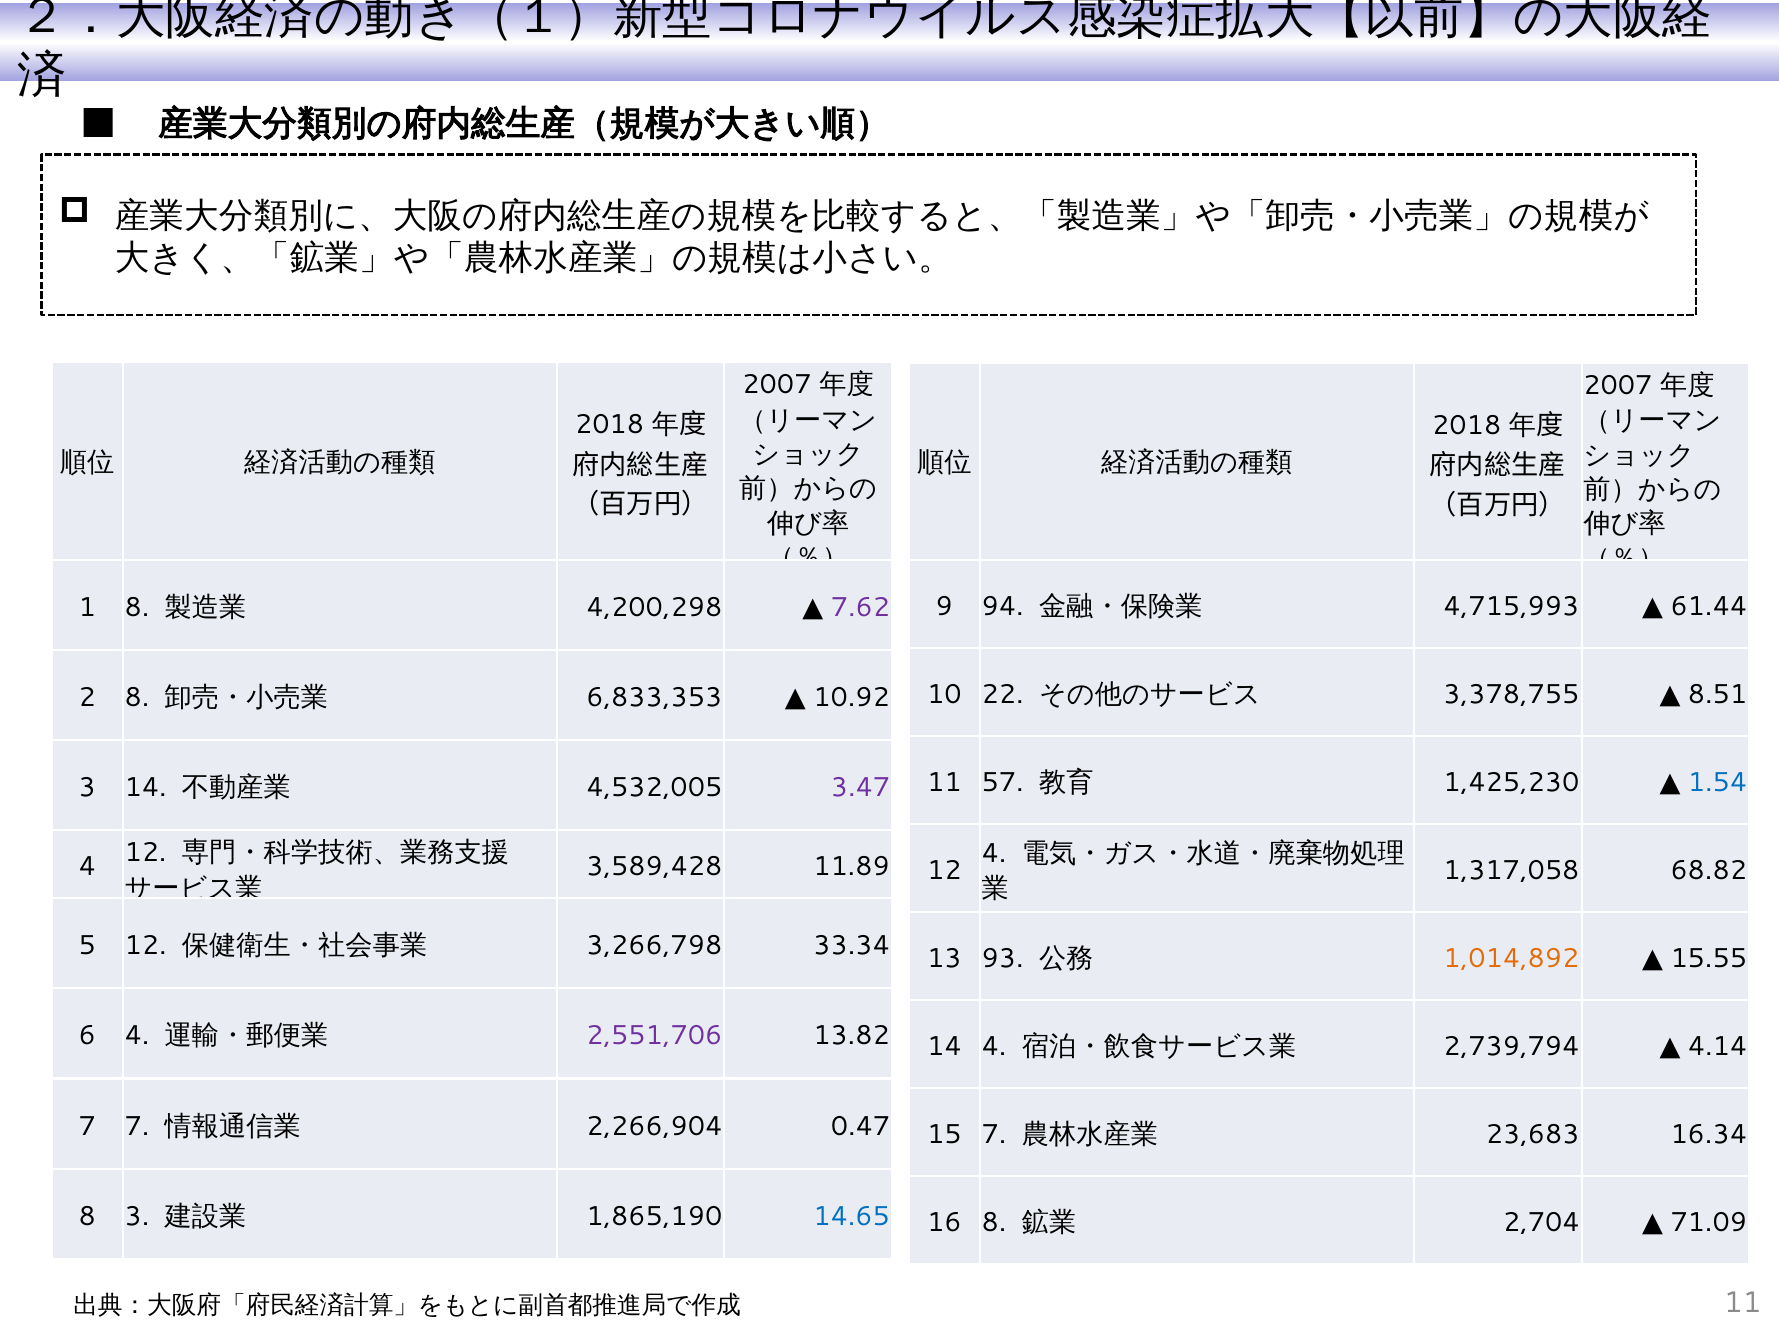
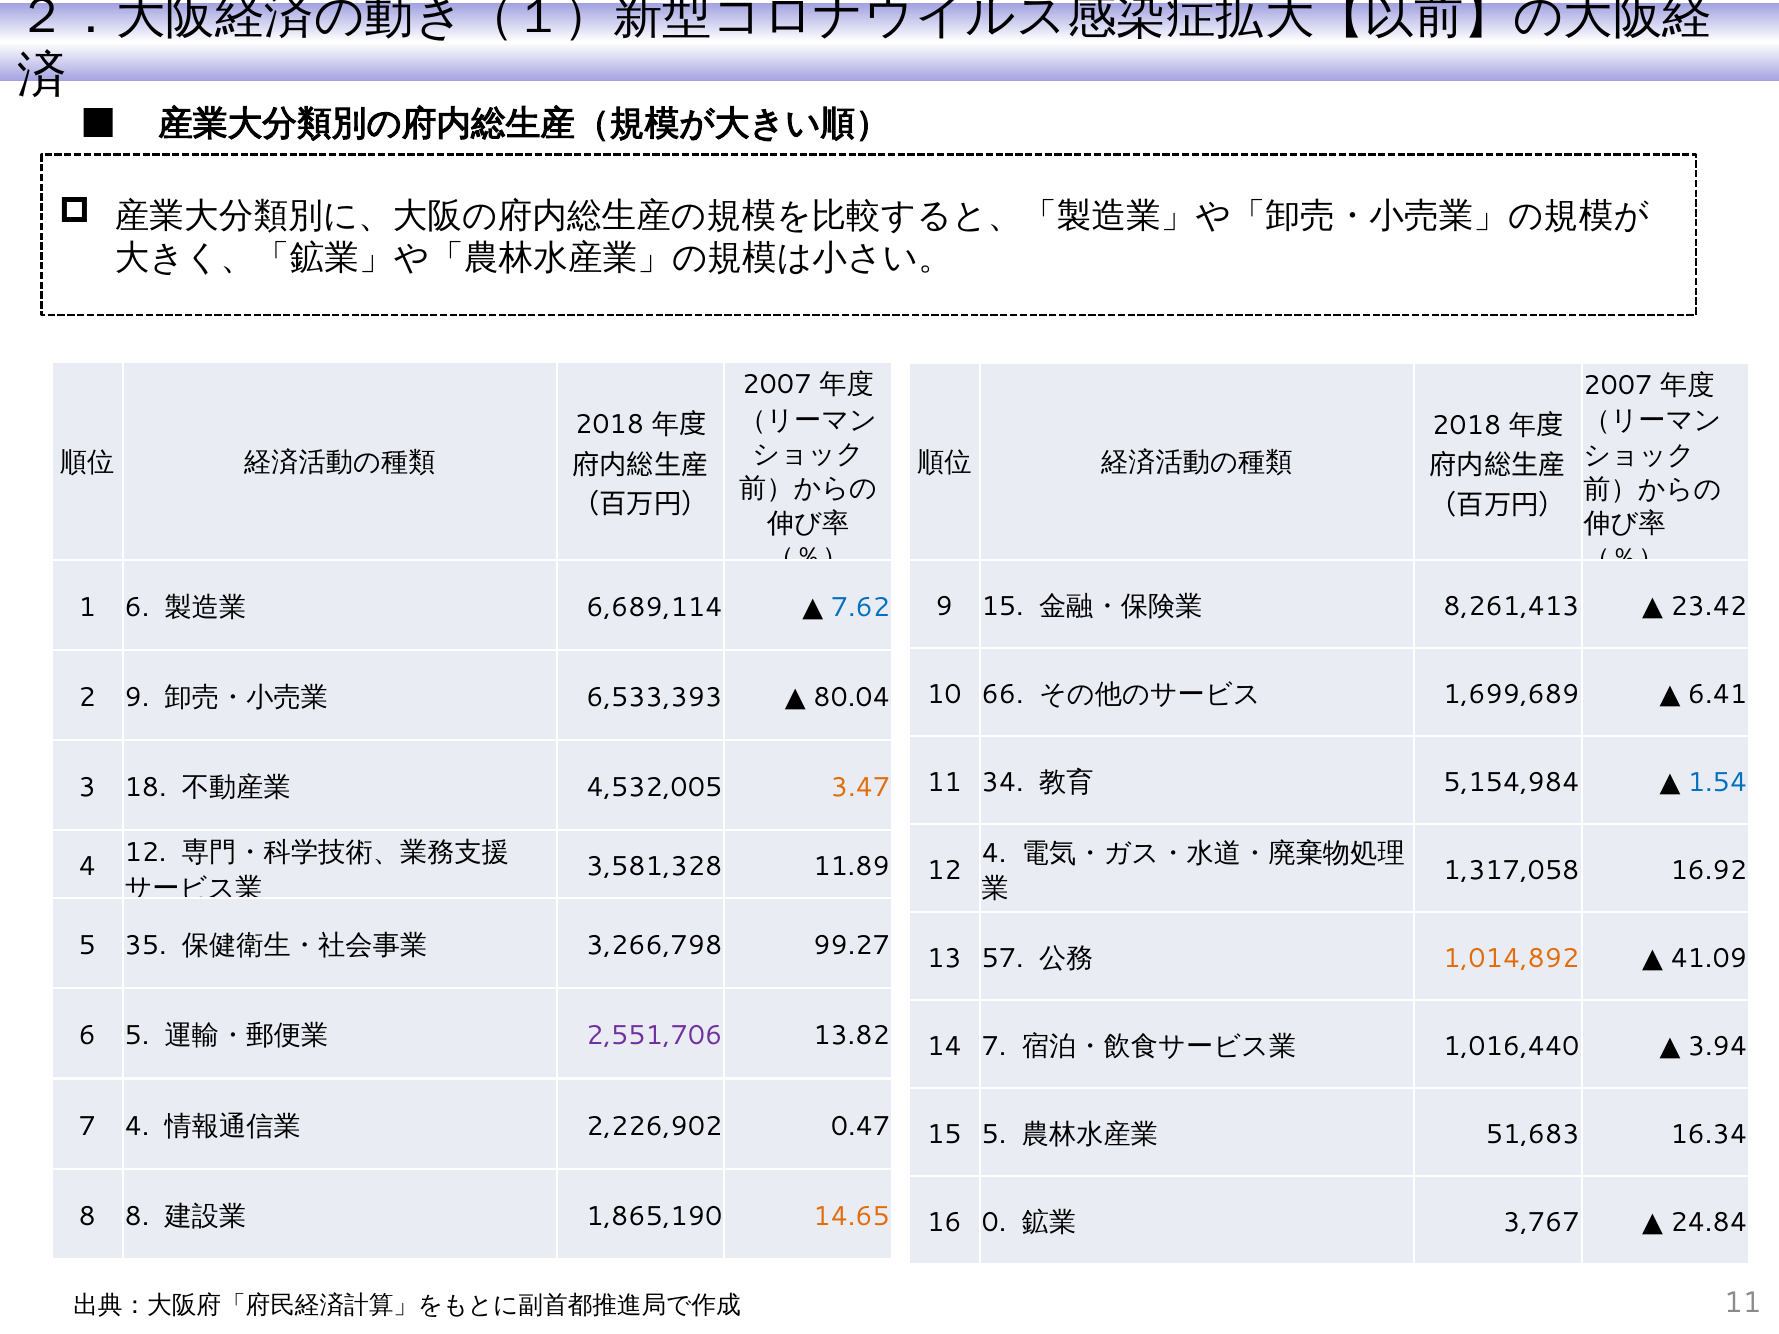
9 94: 94 -> 15 (1003, 607)
4,715,993: 4,715,993 -> 8,261,413 (1511, 607)
61.44: 61.44 -> 23.42 (1709, 607)
1 8: 8 -> 6 (137, 608)
4,200,298: 4,200,298 -> 6,689,114 (654, 608)
7.62 colour: purple -> blue (860, 608)
22: 22 -> 66 (1003, 695)
3,378,755: 3,378,755 -> 1,699,689 (1511, 695)
8.51: 8.51 -> 6.41 (1718, 695)
2 8: 8 -> 9 (137, 698)
6,833,353: 6,833,353 -> 6,533,393 (654, 698)
10.92: 10.92 -> 80.04 (852, 698)
57: 57 -> 34 (1003, 783)
1,425,230: 1,425,230 -> 5,154,984 (1511, 783)
3 14: 14 -> 18 (146, 788)
3.47 colour: purple -> orange (860, 788)
3,589,428: 3,589,428 -> 3,581,328 (654, 867)
68.82: 68.82 -> 16.92 (1709, 871)
5 12: 12 -> 35 (146, 946)
33.34: 33.34 -> 99.27 (852, 946)
93: 93 -> 57 (1003, 959)
15.55: 15.55 -> 41.09 (1709, 959)
6 4: 4 -> 5 (137, 1036)
14 4: 4 -> 7 (994, 1047)
2,739,794: 2,739,794 -> 1,016,440 (1511, 1047)
4.14: 4.14 -> 3.94 (1718, 1047)
7 7: 7 -> 4 (137, 1126)
2,266,904: 2,266,904 -> 2,226,902 (654, 1126)
15 7: 7 -> 5 (994, 1135)
23,683: 23,683 -> 51,683 (1533, 1135)
8 3: 3 -> 8 (137, 1216)
14.65 colour: blue -> orange (852, 1216)
16 8: 8 -> 0 (994, 1223)
2,704: 2,704 -> 3,767 (1541, 1223)
71.09: 71.09 -> 24.84 (1709, 1223)
